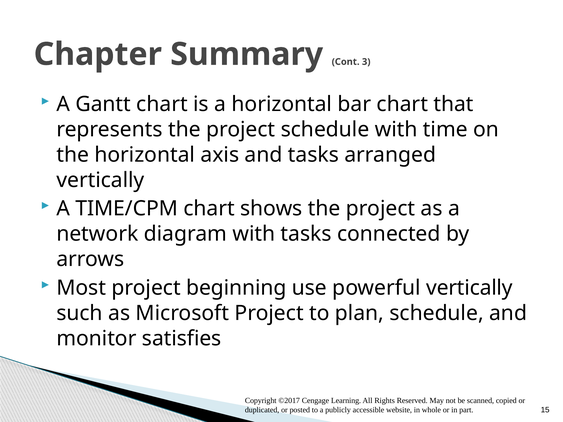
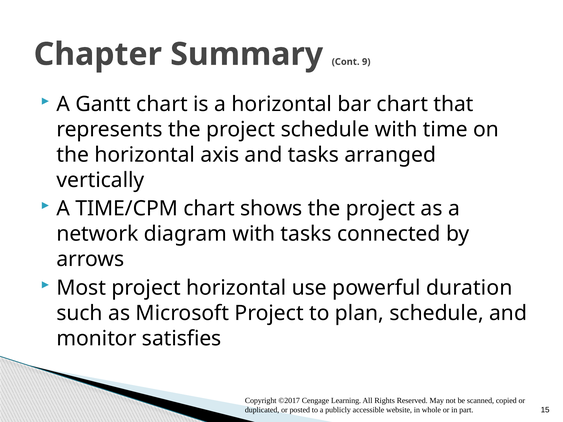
3: 3 -> 9 (366, 62)
project beginning: beginning -> horizontal (236, 288)
powerful vertically: vertically -> duration (469, 288)
